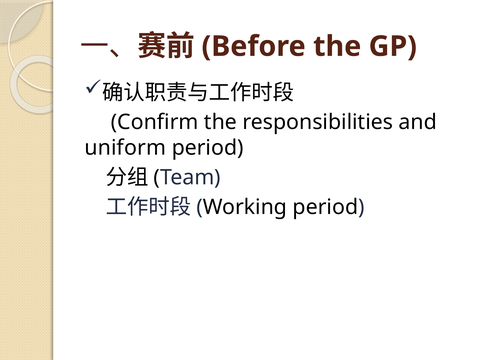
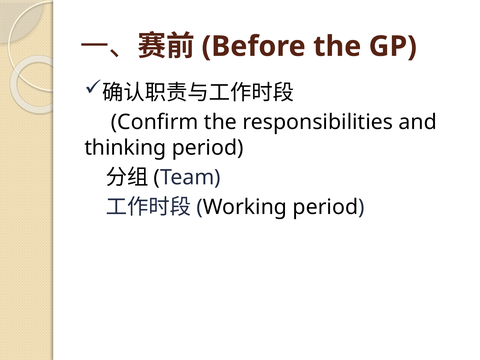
uniform: uniform -> thinking (125, 148)
